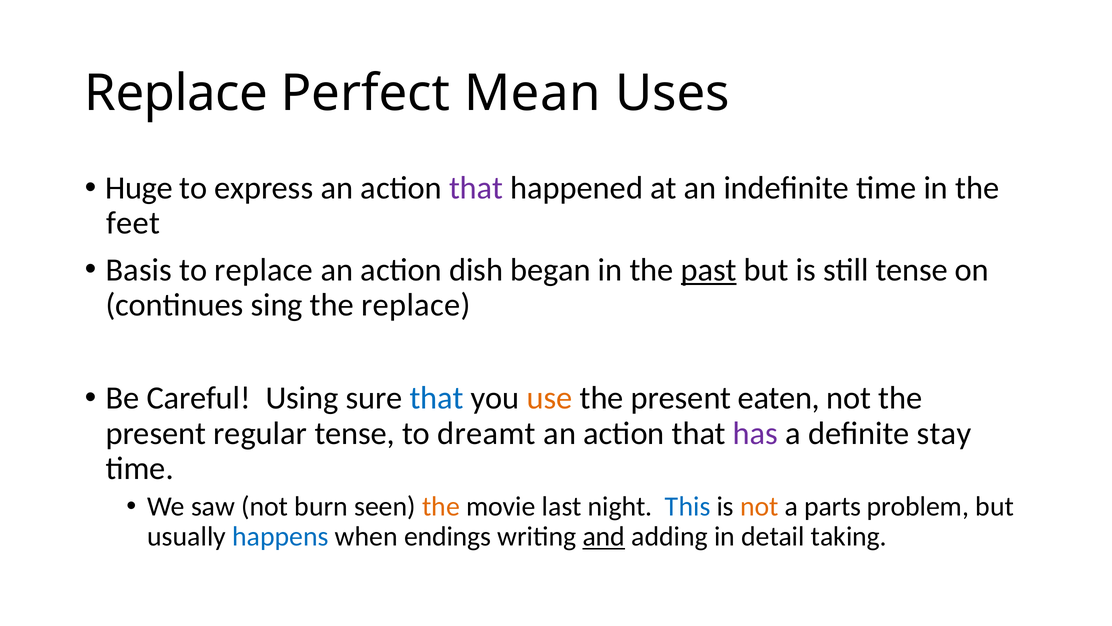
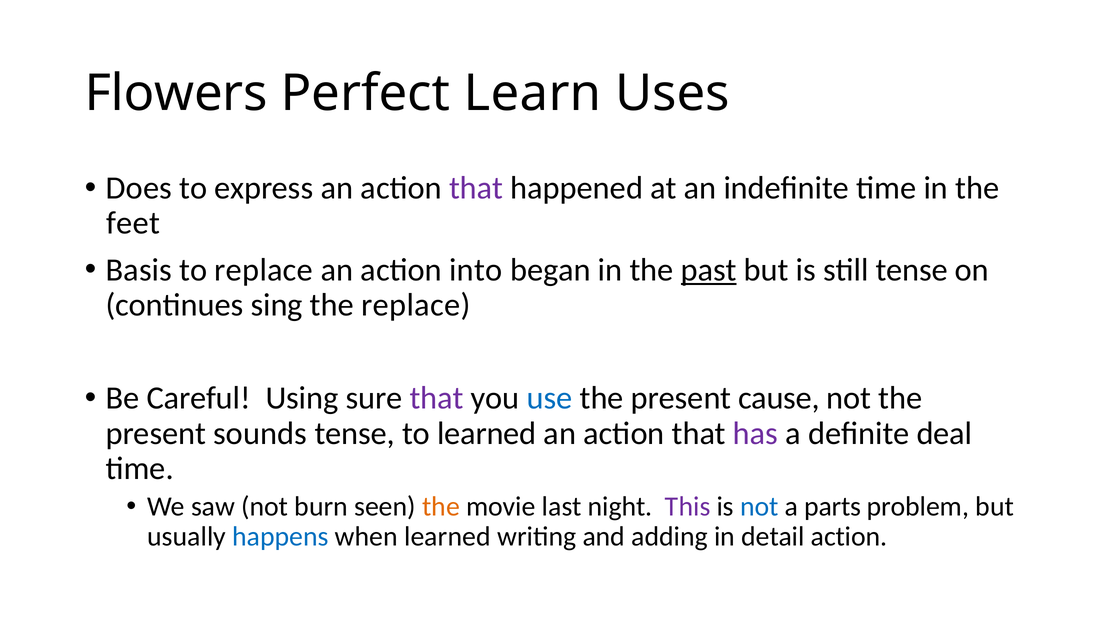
Replace: Replace -> Flowers (176, 93)
Mean: Mean -> Learn (533, 93)
Huge: Huge -> Does (139, 188)
dish: dish -> into (476, 270)
that colour: blue -> purple (437, 398)
use colour: orange -> blue (549, 398)
eaten: eaten -> cause (779, 398)
regular: regular -> sounds (260, 433)
to dreamt: dreamt -> learned (487, 433)
stay: stay -> deal (944, 433)
This colour: blue -> purple (688, 506)
not colour: orange -> blue (759, 506)
when endings: endings -> learned (447, 536)
and underline: present -> none (604, 536)
detail taking: taking -> action (849, 536)
